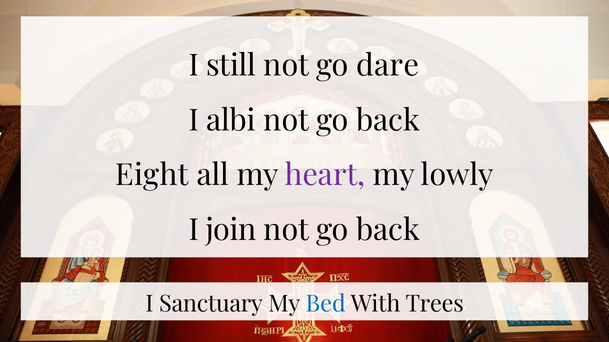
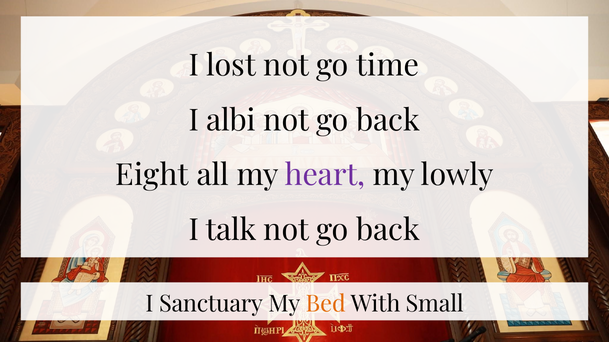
still: still -> lost (231, 66)
dare: dare -> time (388, 66)
join: join -> talk (231, 231)
Bed colour: blue -> orange (326, 305)
Trees: Trees -> Small (435, 305)
